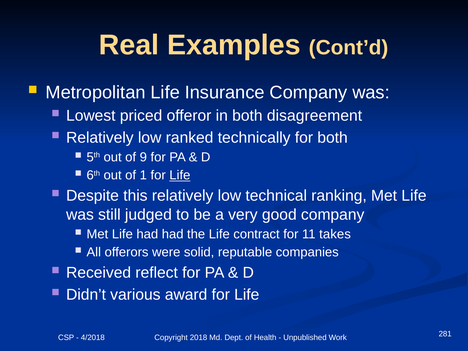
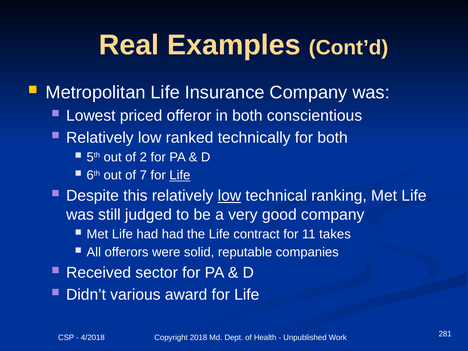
disagreement: disagreement -> conscientious (315, 116)
9: 9 -> 2 (143, 157)
1: 1 -> 7 (143, 175)
low underline: none -> present (229, 196)
reflect: reflect -> sector (157, 273)
